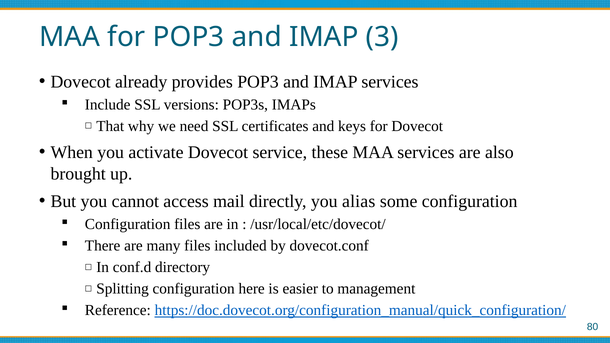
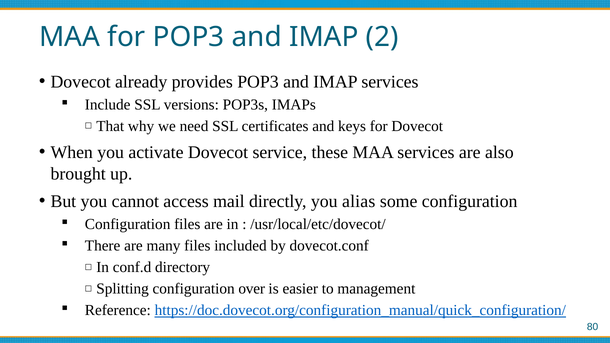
3: 3 -> 2 (382, 37)
here: here -> over (252, 289)
